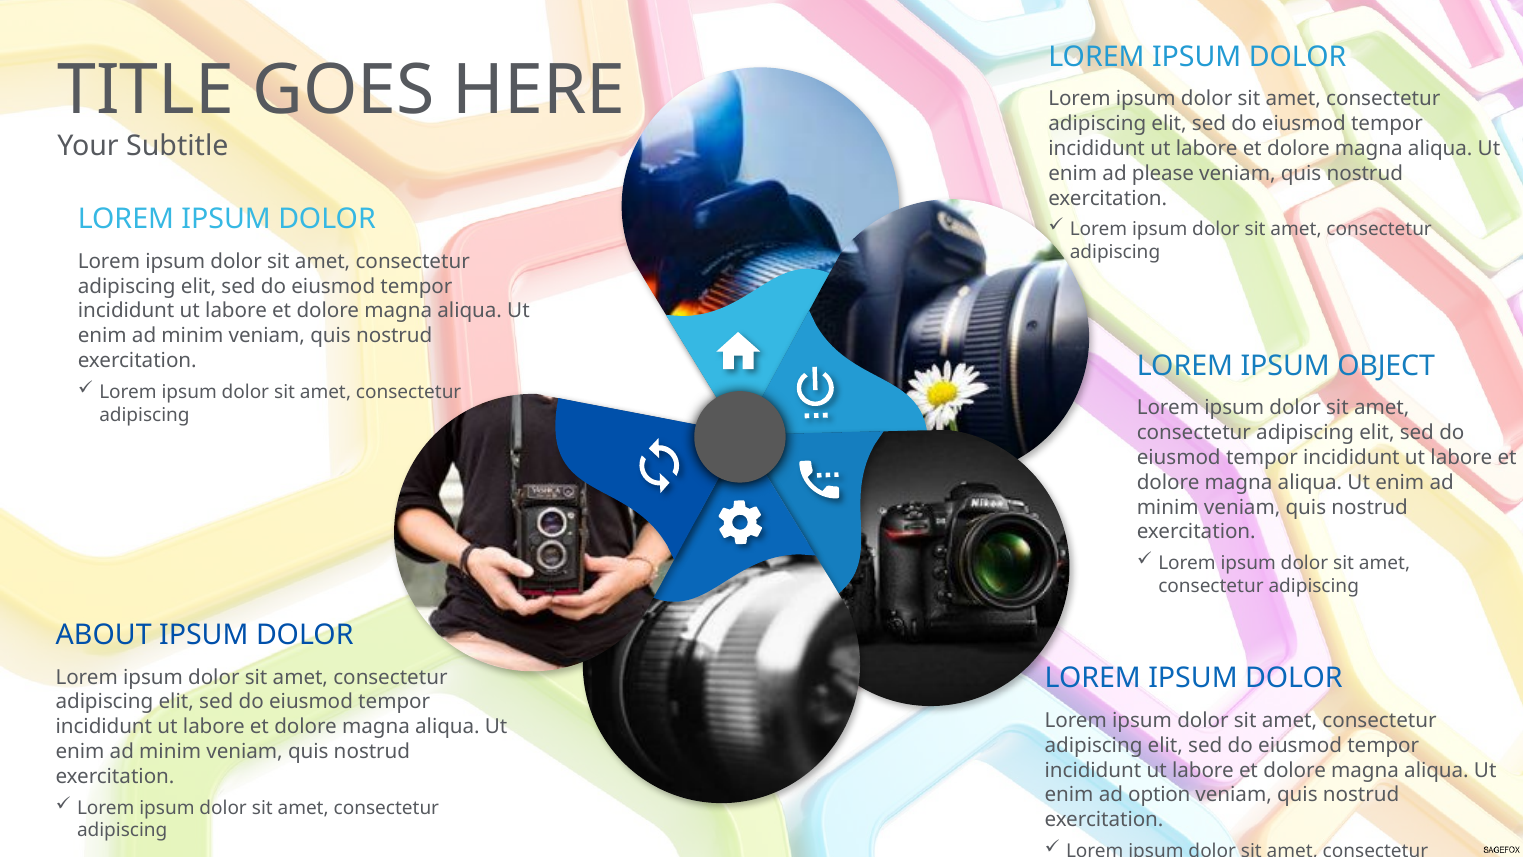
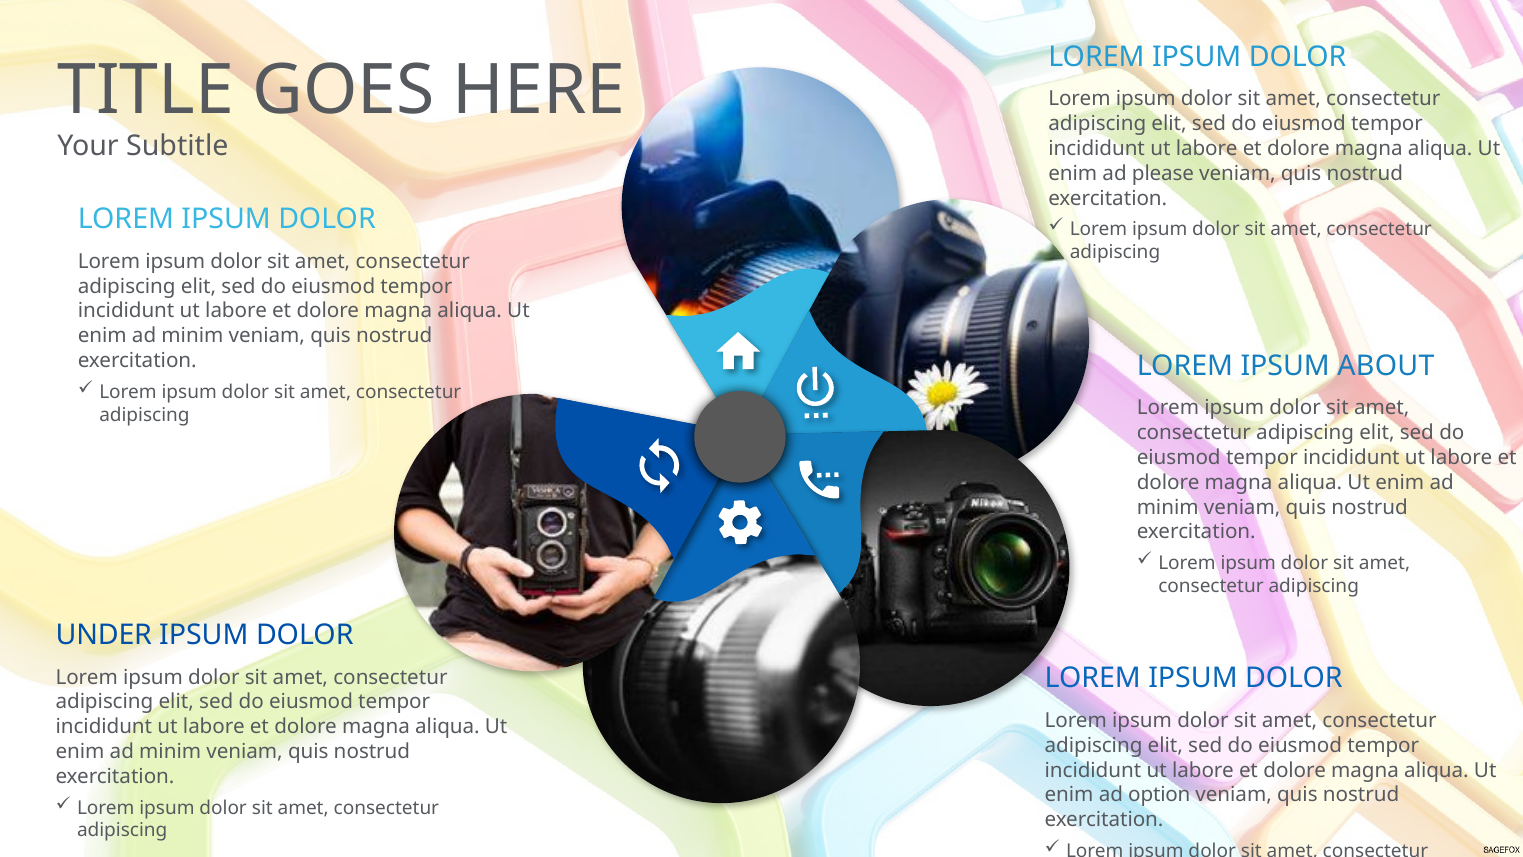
OBJECT: OBJECT -> ABOUT (1386, 366)
ABOUT: ABOUT -> UNDER (104, 635)
